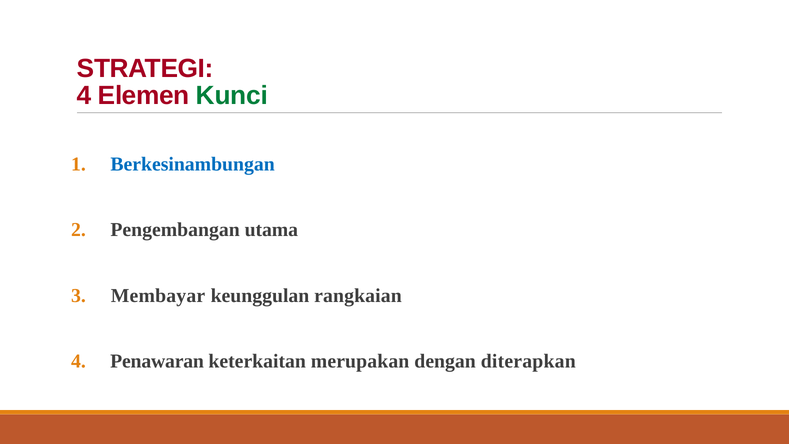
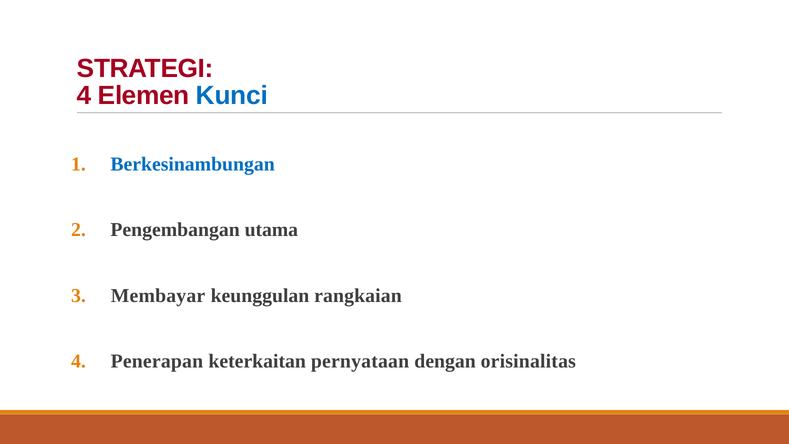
Kunci colour: green -> blue (232, 95)
Penawaran: Penawaran -> Penerapan (157, 361)
merupakan: merupakan -> pernyataan (360, 361)
diterapkan: diterapkan -> orisinalitas (528, 361)
